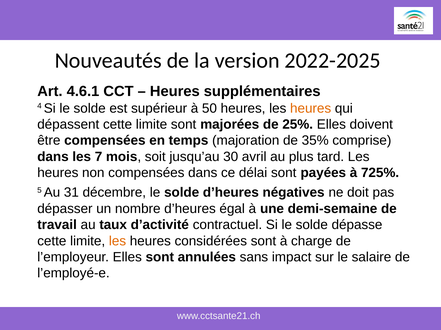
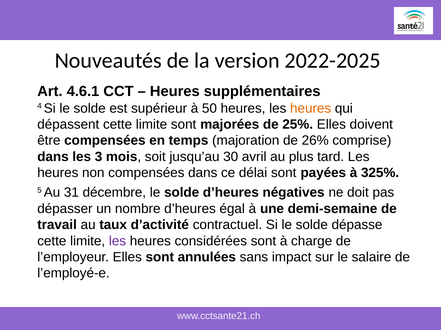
35%: 35% -> 26% (315, 141)
7: 7 -> 3 (99, 157)
725%: 725% -> 325% (380, 173)
les colour: orange -> purple (117, 241)
